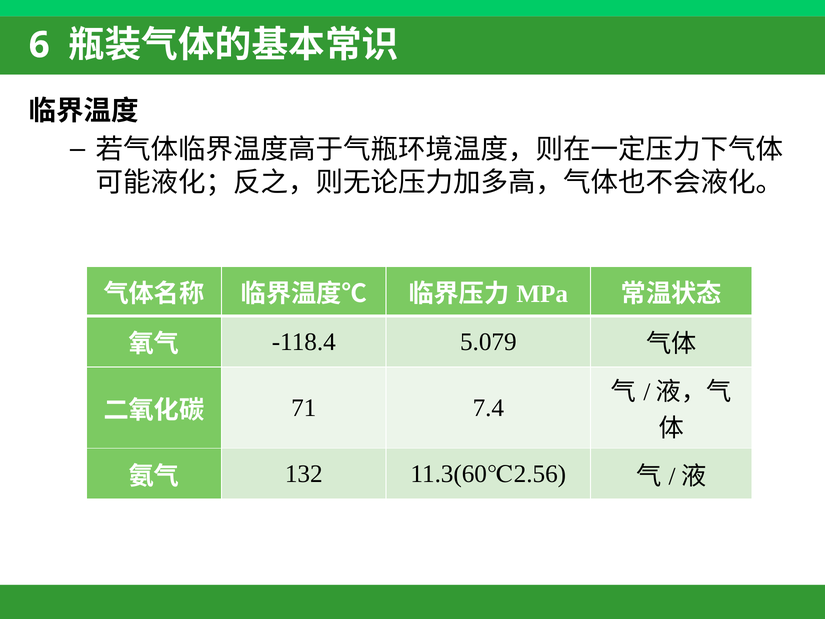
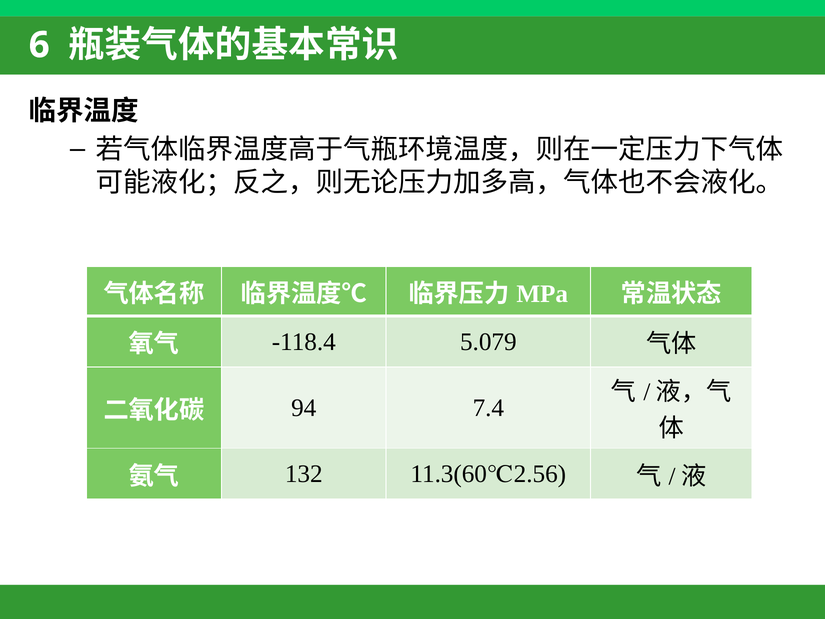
71: 71 -> 94 (304, 408)
